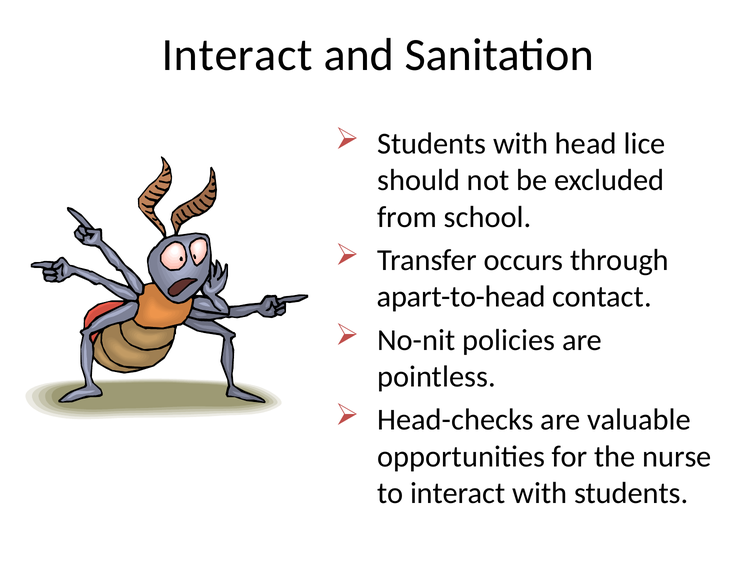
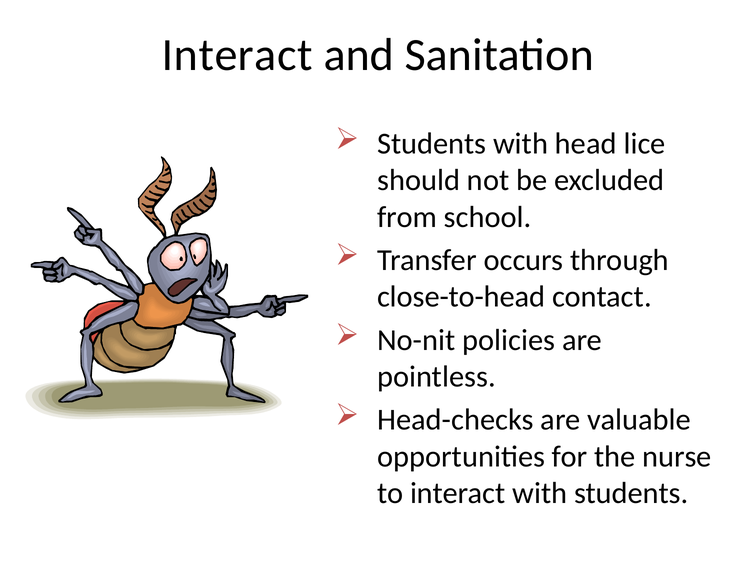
apart-to-head: apart-to-head -> close-to-head (461, 297)
